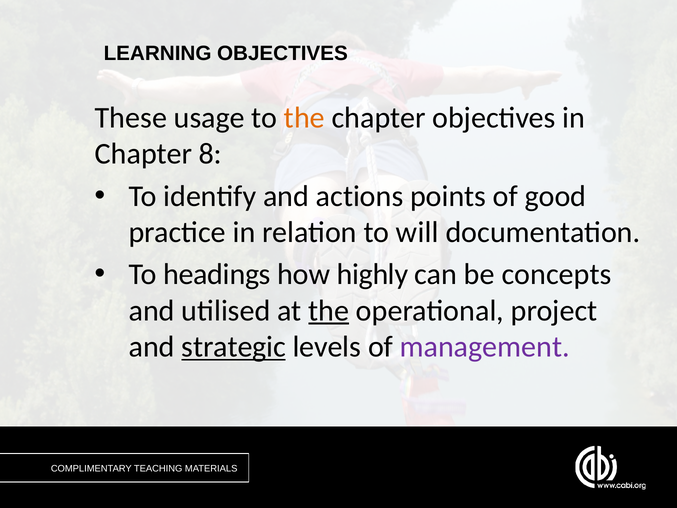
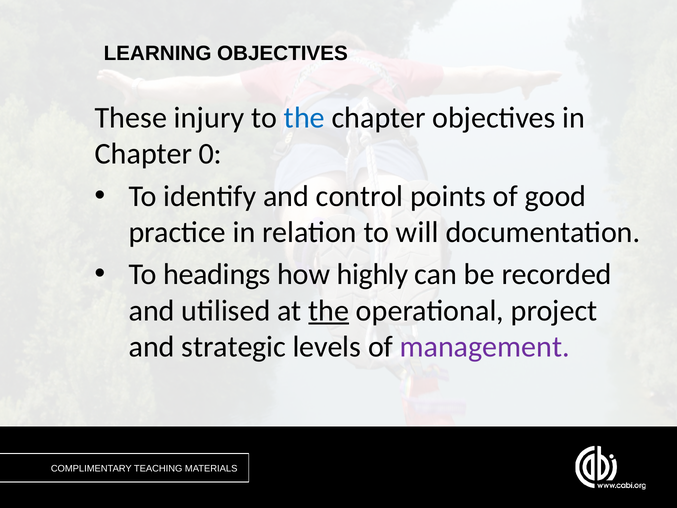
usage: usage -> injury (209, 118)
the colour: orange -> blue (304, 118)
8: 8 -> 0 (210, 154)
actions: actions -> control (360, 196)
concepts: concepts -> recorded (557, 274)
strategic underline: present -> none (234, 347)
